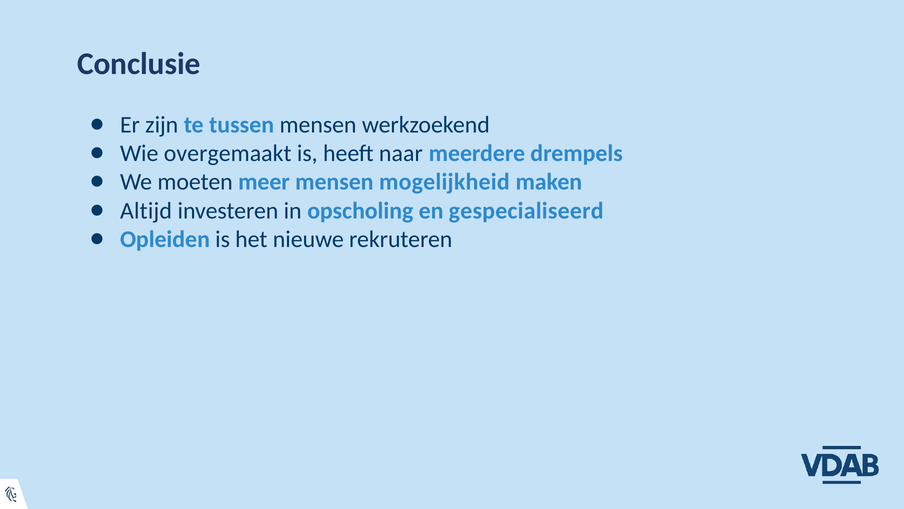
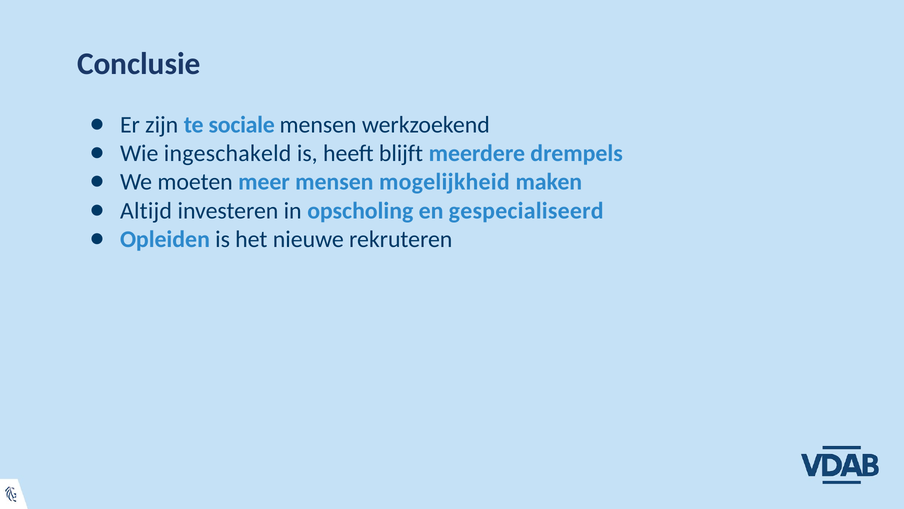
tussen: tussen -> sociale (242, 125)
overgemaakt: overgemaakt -> ingeschakeld (228, 153)
naar: naar -> blijft (401, 153)
